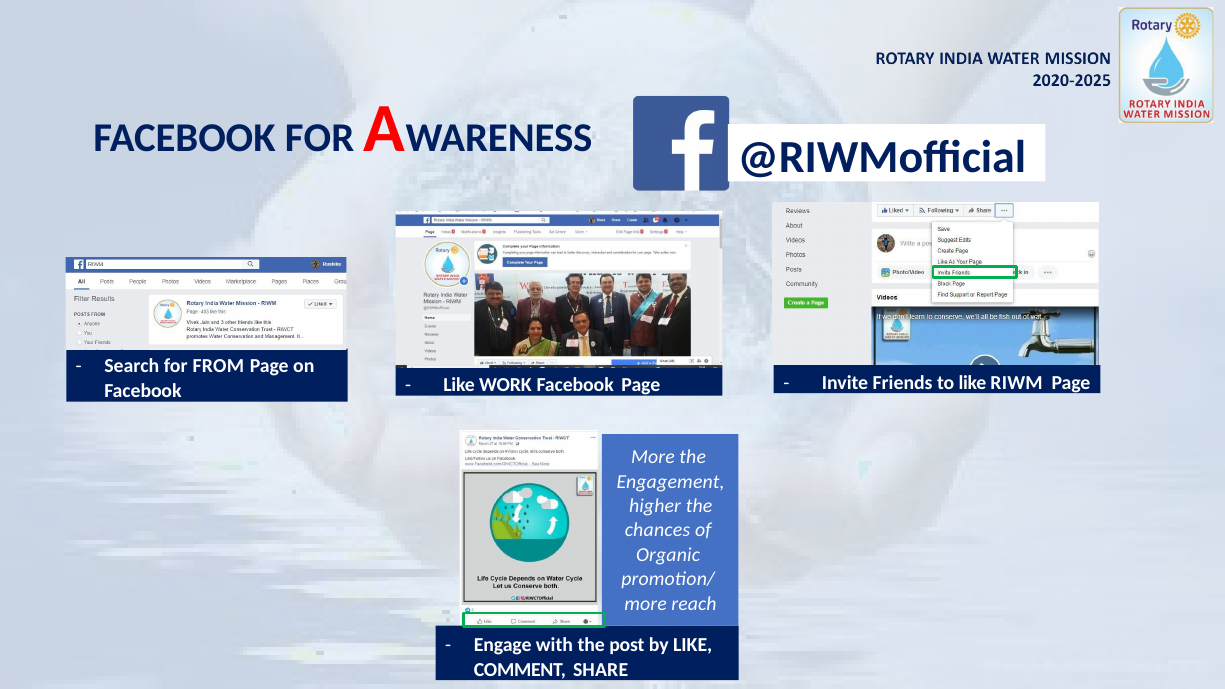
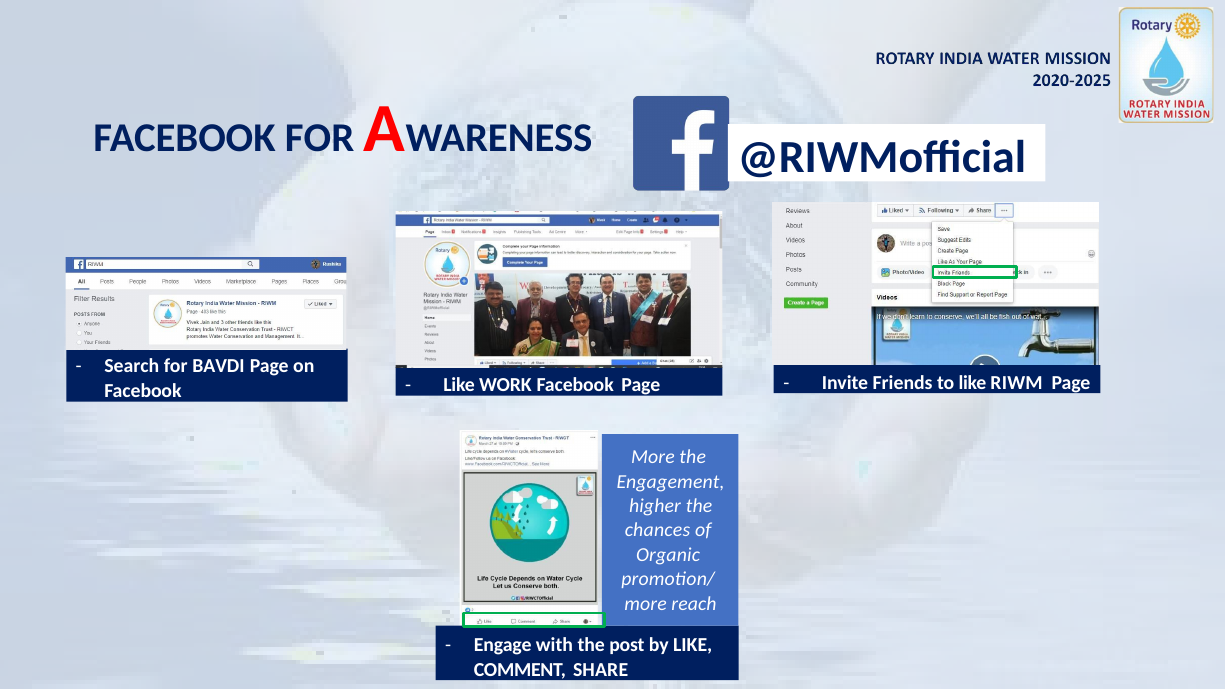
FROM: FROM -> BAVDI (218, 366)
